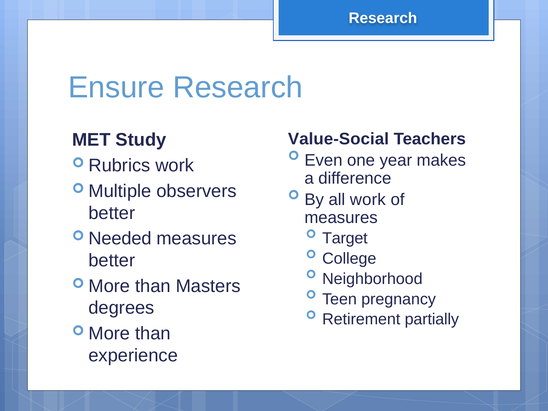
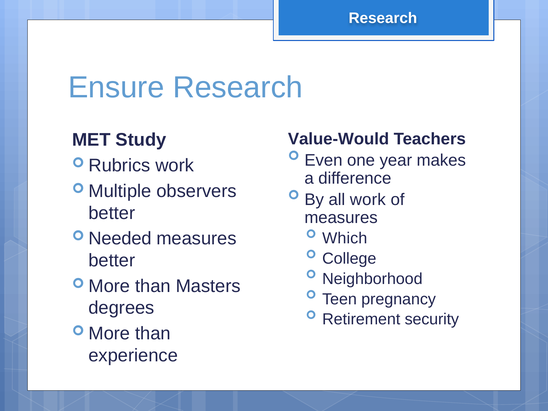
Value-Social: Value-Social -> Value-Would (339, 139)
Target: Target -> Which (345, 238)
partially: partially -> security (432, 319)
